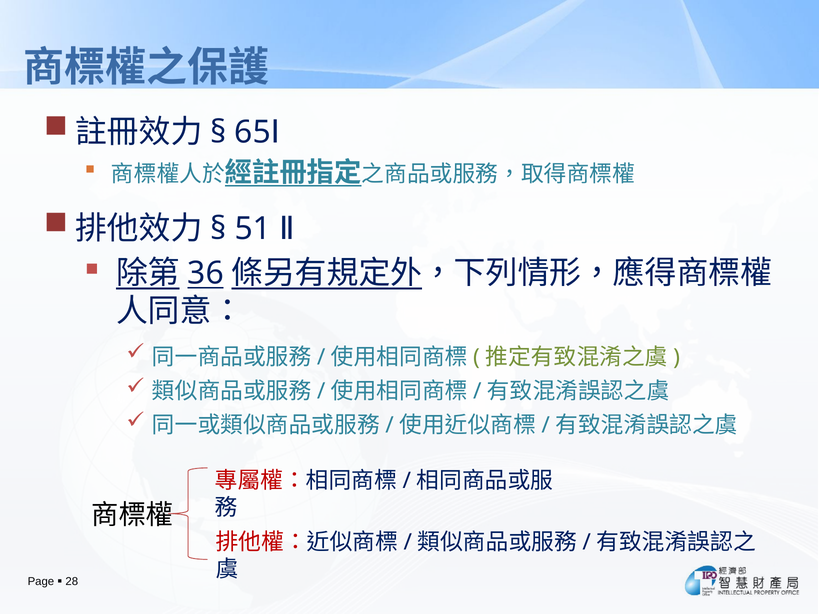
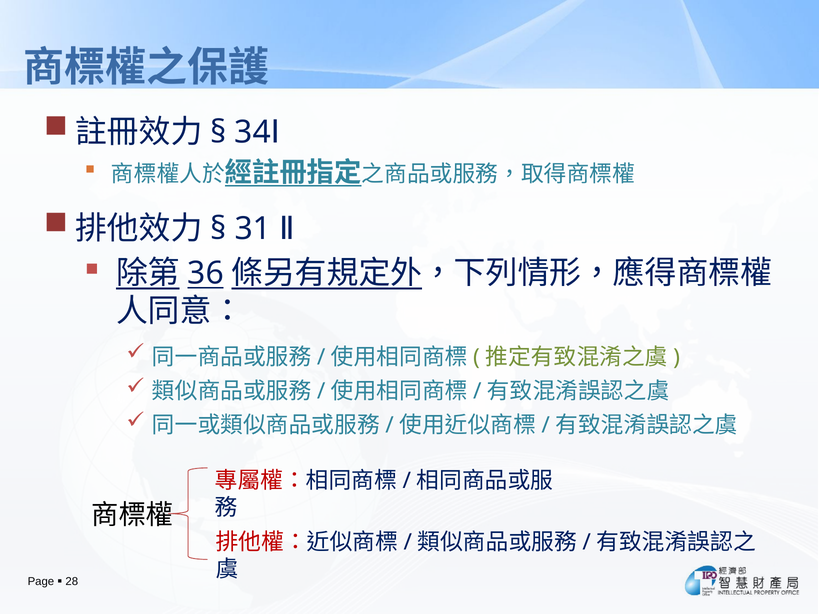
65: 65 -> 34 (253, 132)
51: 51 -> 31 (253, 229)
